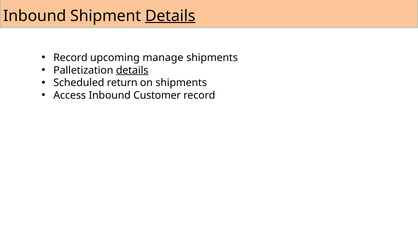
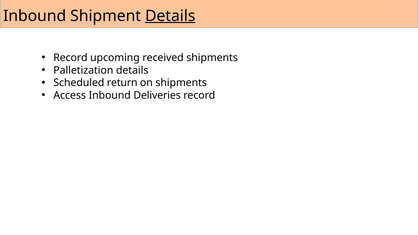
manage: manage -> received (163, 58)
details underline: present -> none (132, 70)
Customer: Customer -> Deliveries (157, 95)
